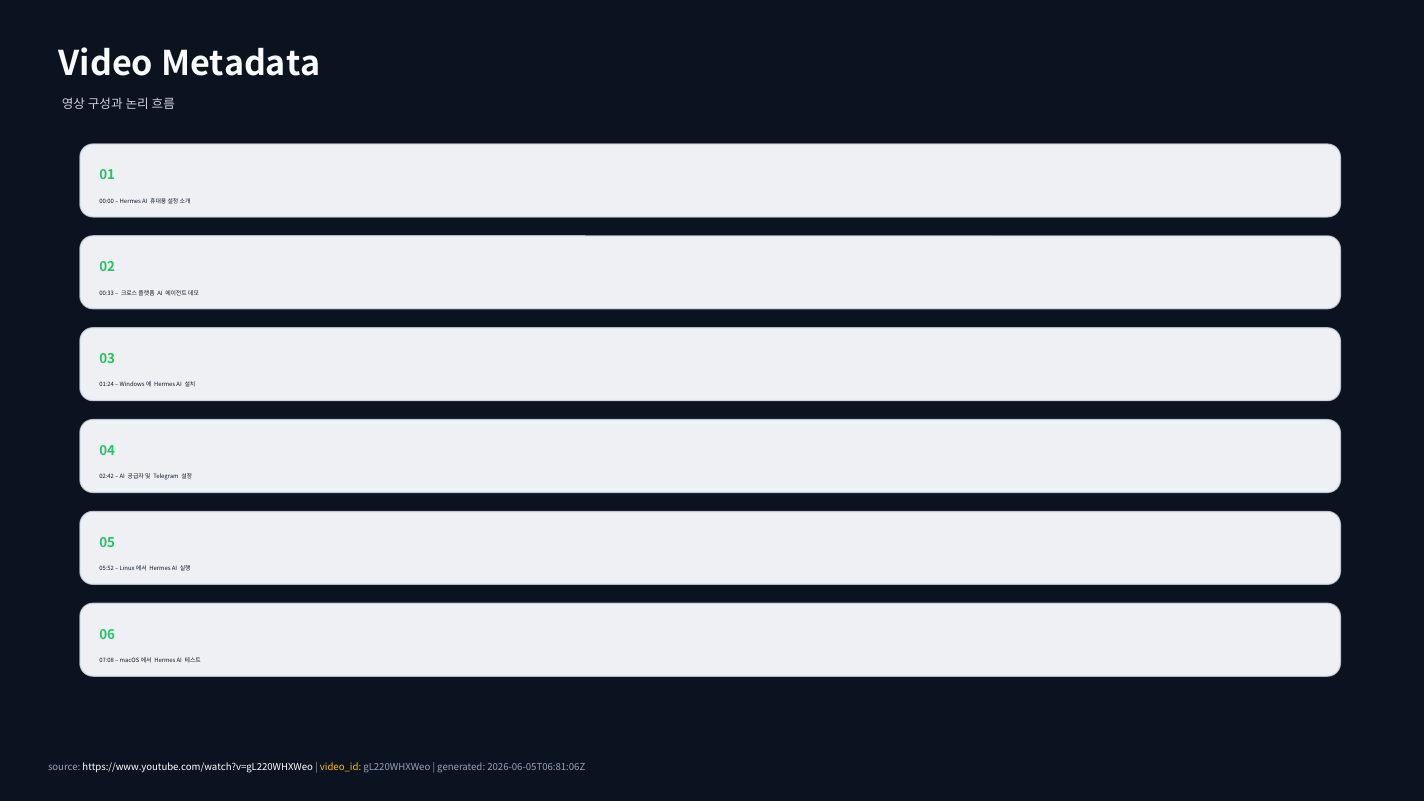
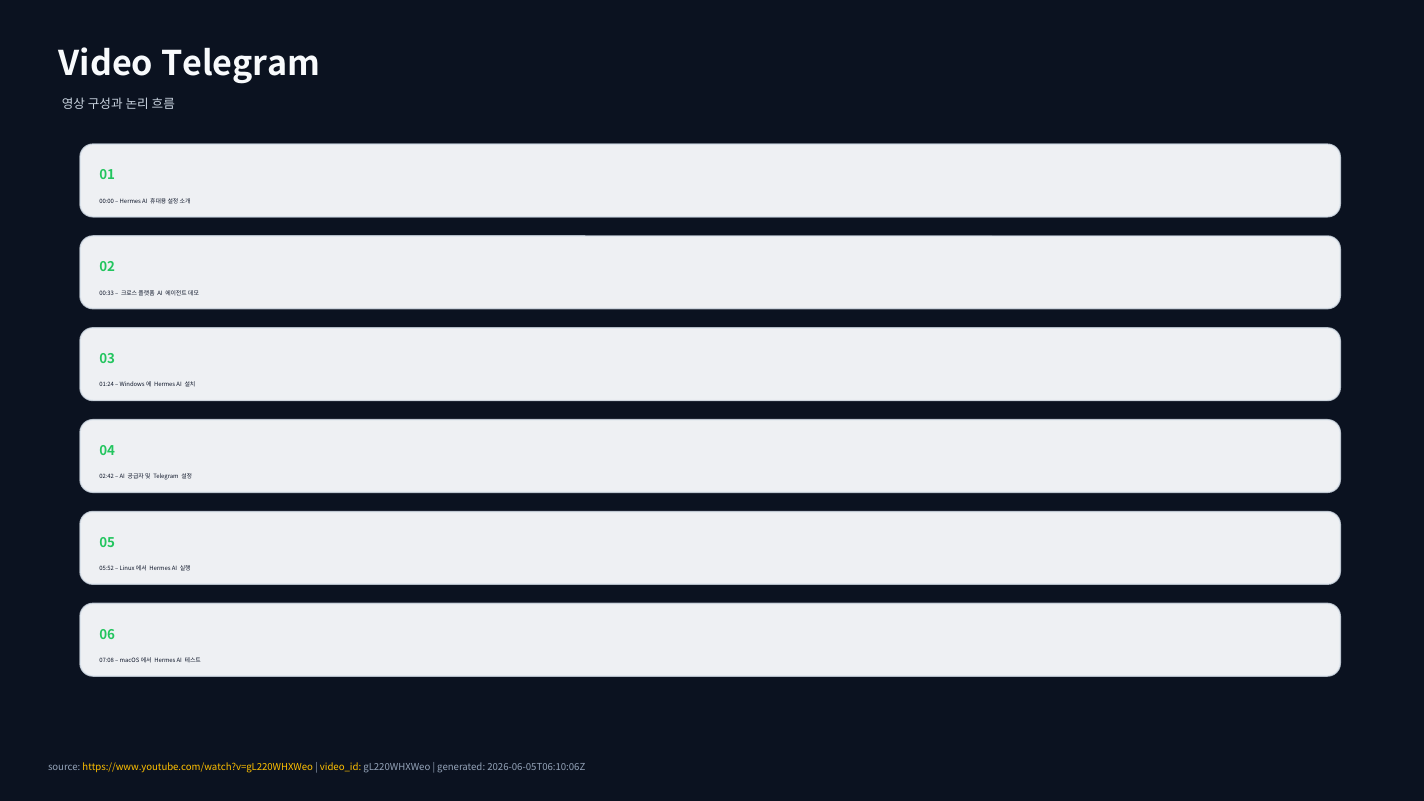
Video Metadata: Metadata -> Telegram (241, 64)
https://www.youtube.com/watch?v=gL220WHXWeo colour: white -> yellow (198, 767)
2026-06-05T06:81:06Z: 2026-06-05T06:81:06Z -> 2026-06-05T06:10:06Z (536, 767)
